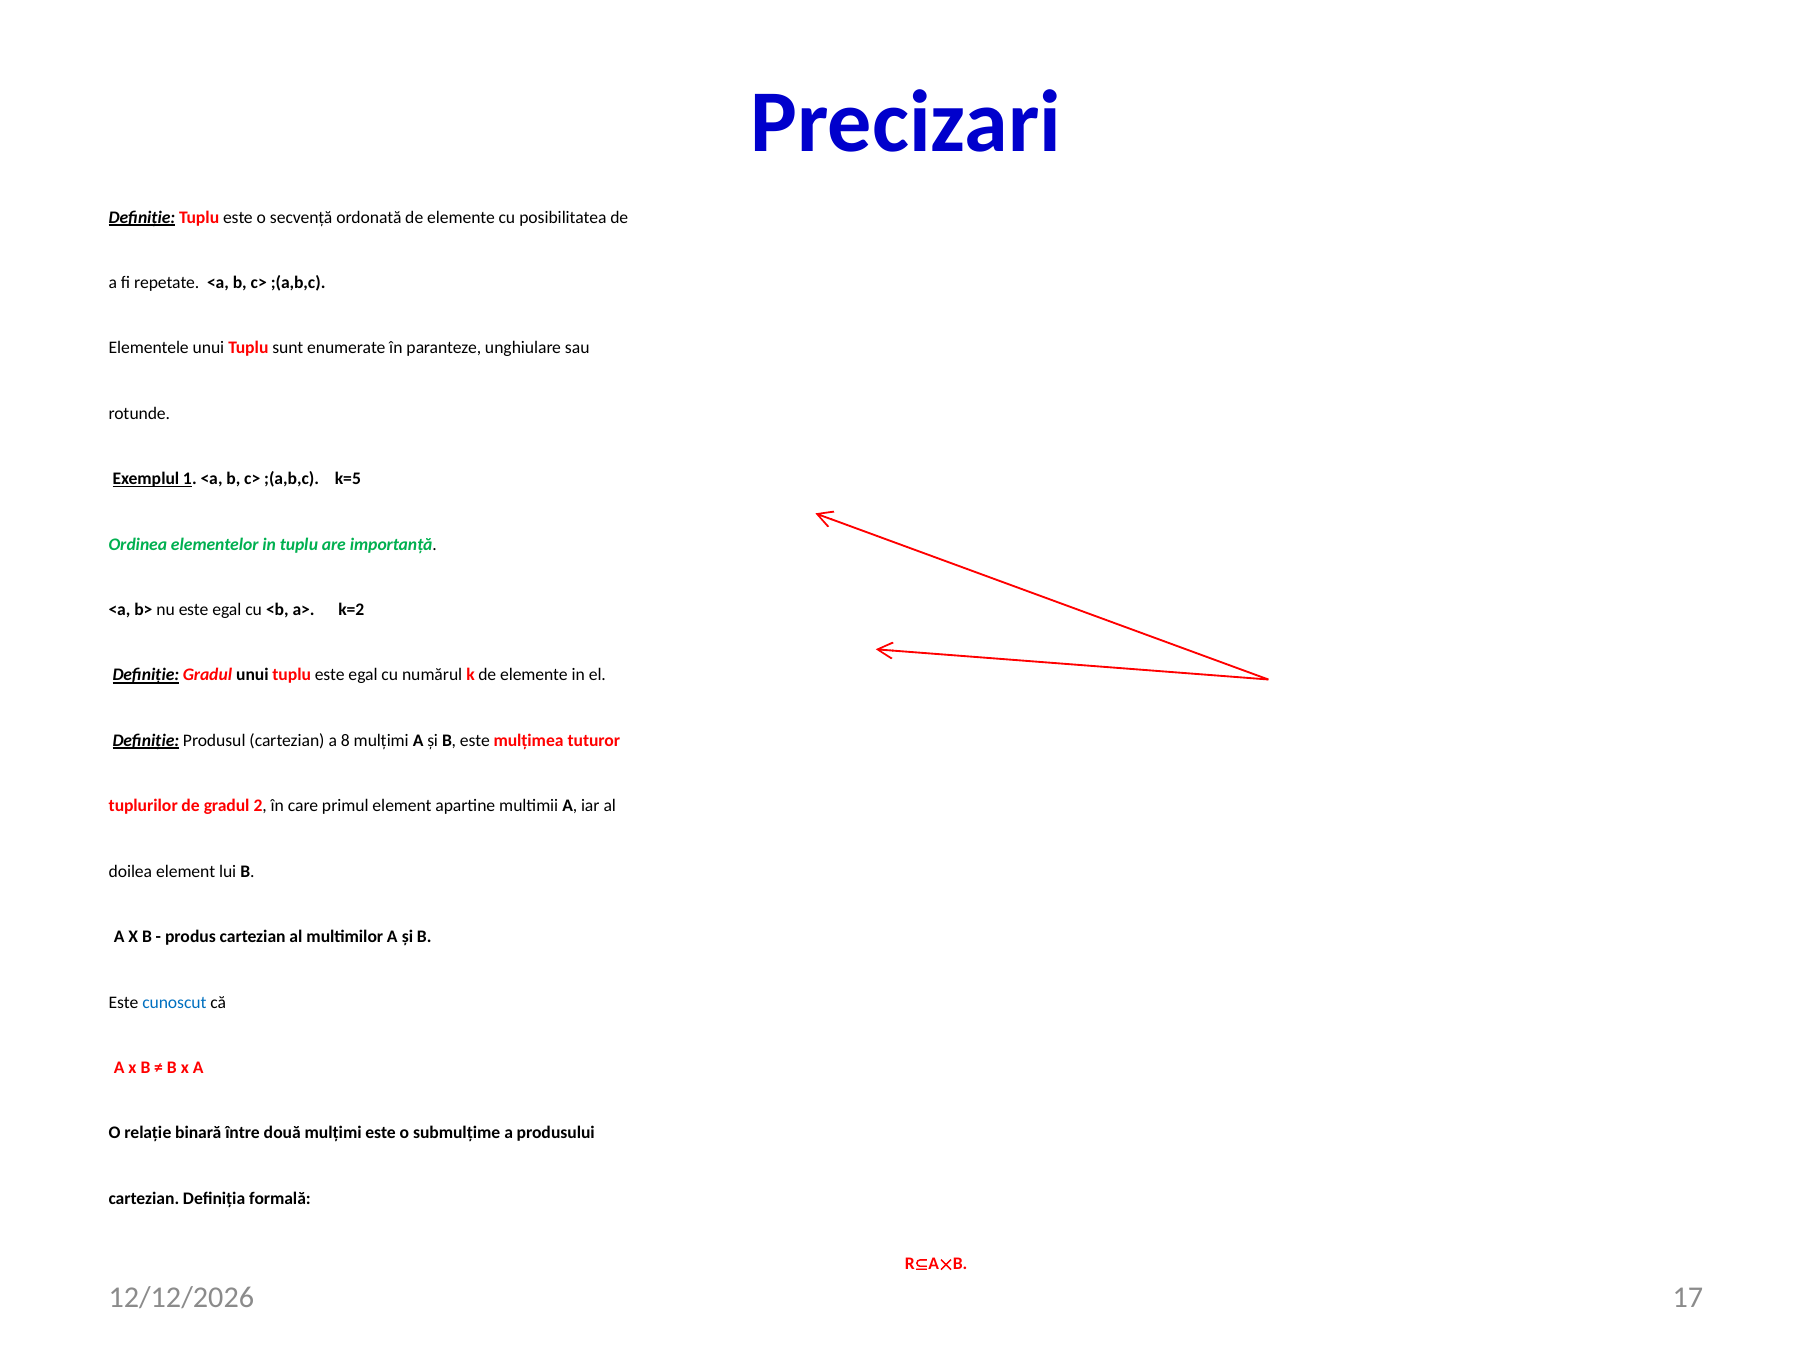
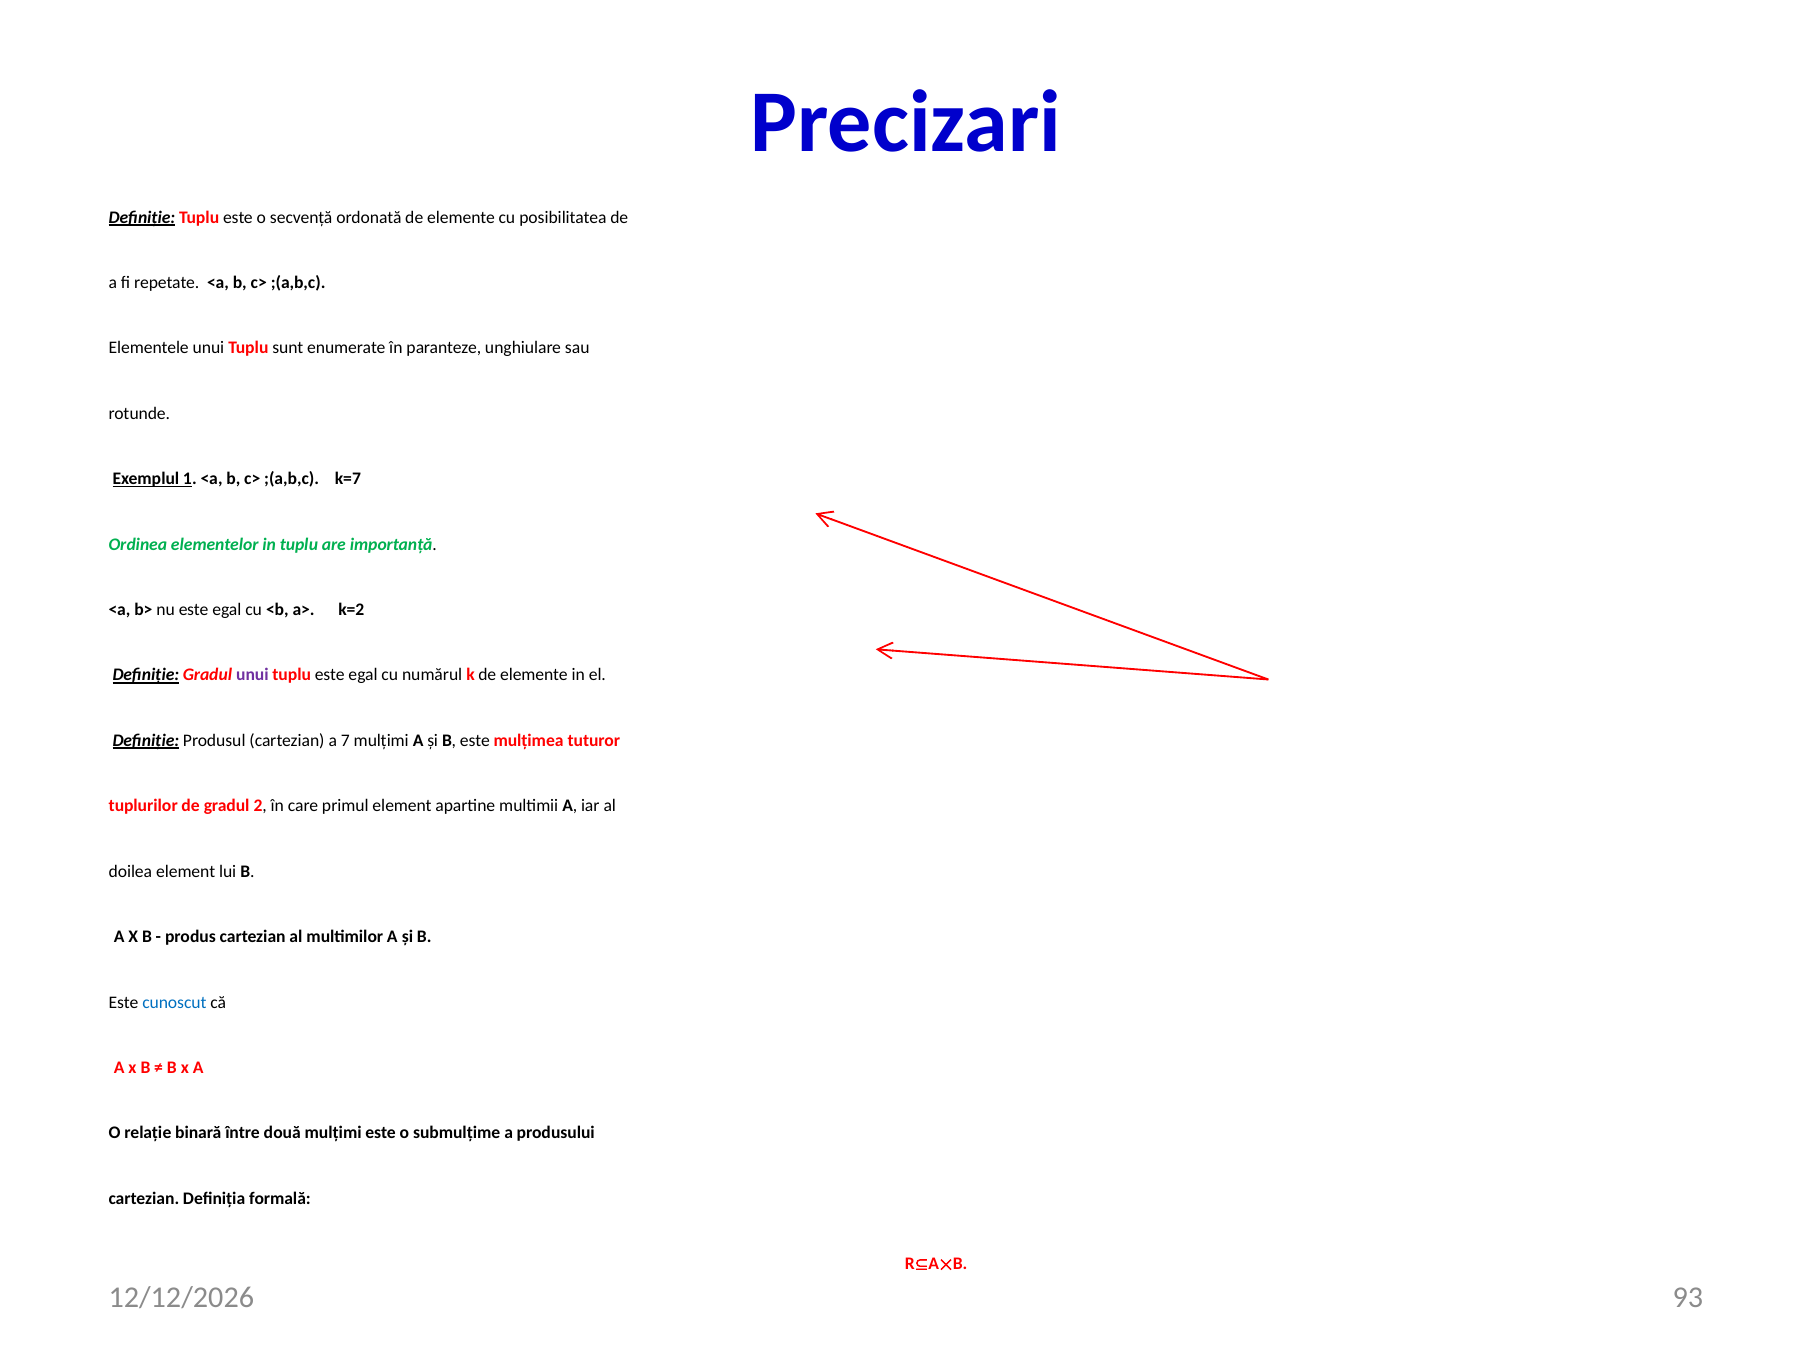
k=5: k=5 -> k=7 (348, 479)
unui colour: black -> purple (252, 675)
8: 8 -> 7 (345, 741)
17: 17 -> 93 (1688, 1298)
